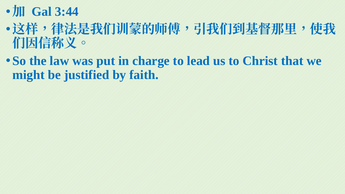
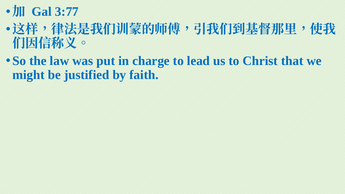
3:44: 3:44 -> 3:77 (67, 12)
